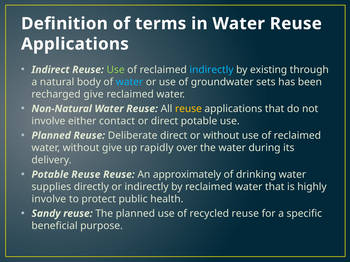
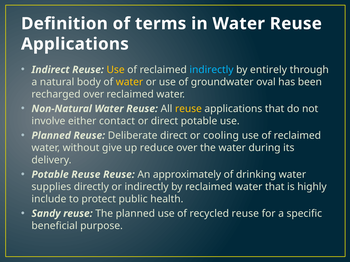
Use colour: light green -> yellow (116, 70)
existing: existing -> entirely (269, 70)
water colour: light blue -> yellow (130, 82)
sets: sets -> oval (266, 82)
recharged give: give -> over (94, 94)
or without: without -> cooling (221, 136)
rapidly: rapidly -> reduce (157, 148)
involve: involve -> include (49, 199)
